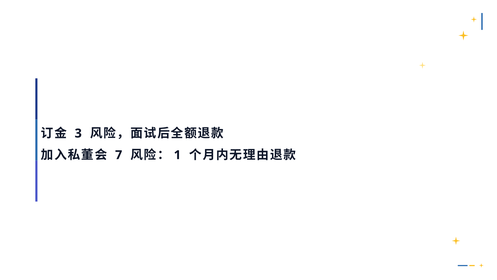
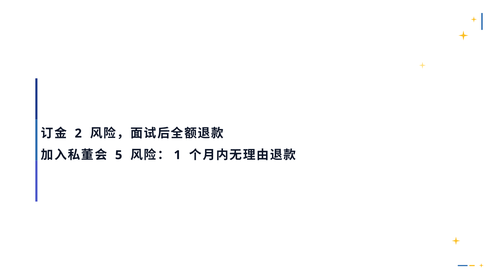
3: 3 -> 2 (78, 133)
7: 7 -> 5 (119, 155)
